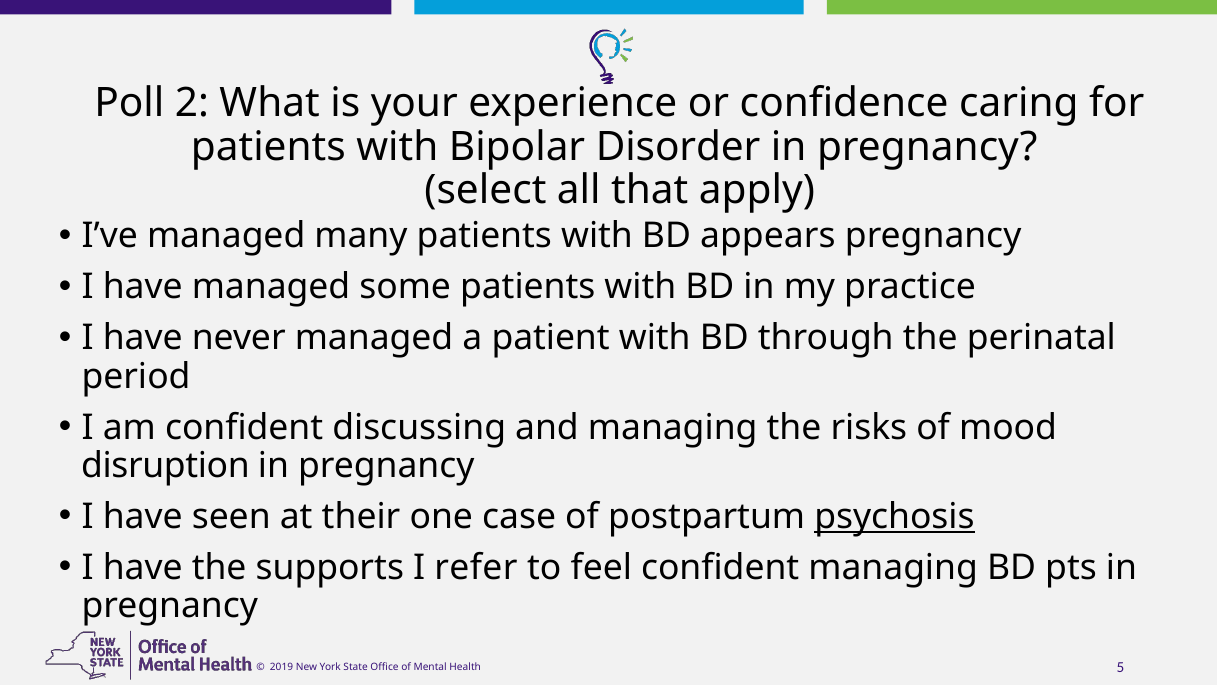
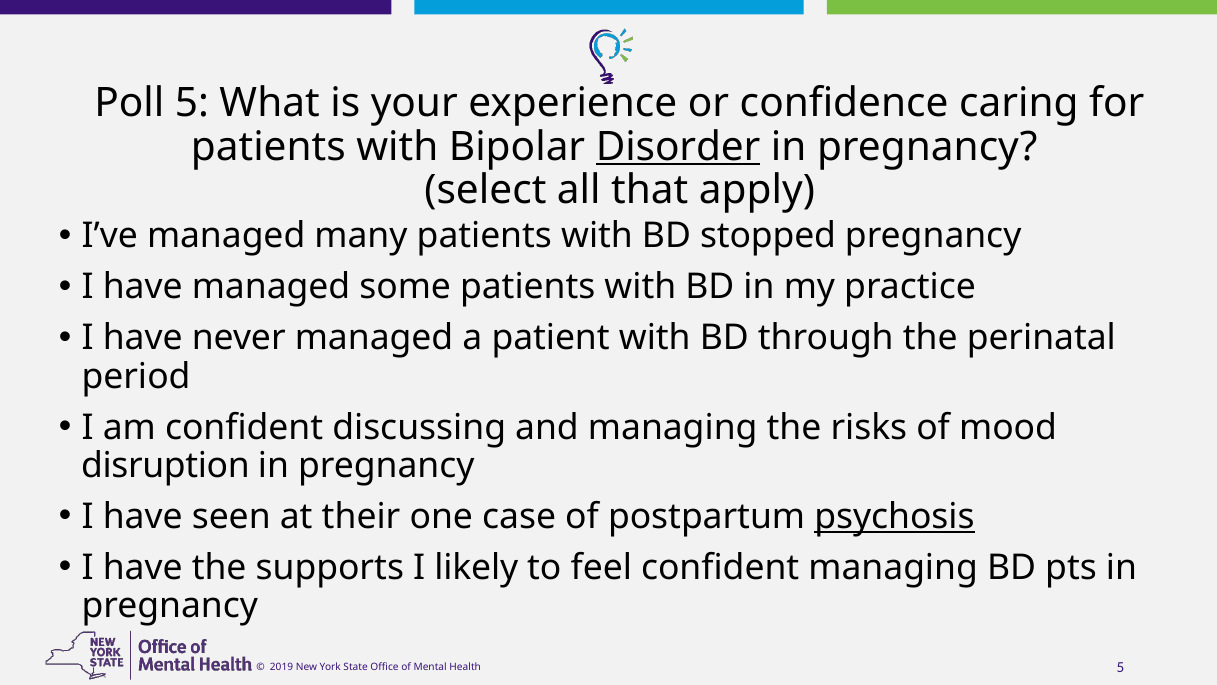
Poll 2: 2 -> 5 (192, 103)
Disorder underline: none -> present (678, 147)
appears: appears -> stopped (768, 236)
refer: refer -> likely (476, 567)
